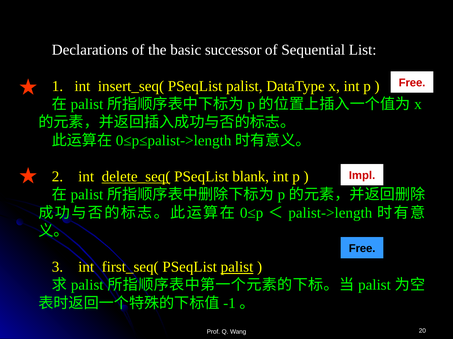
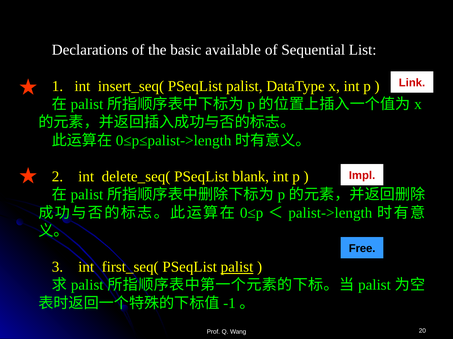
successor: successor -> available (233, 50)
Free: Free -> Link (412, 83)
delete_seq( underline: present -> none (136, 177)
